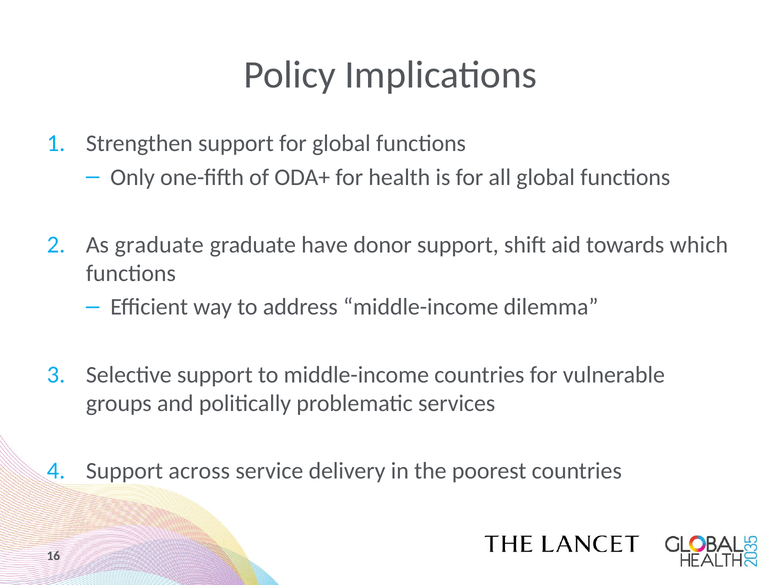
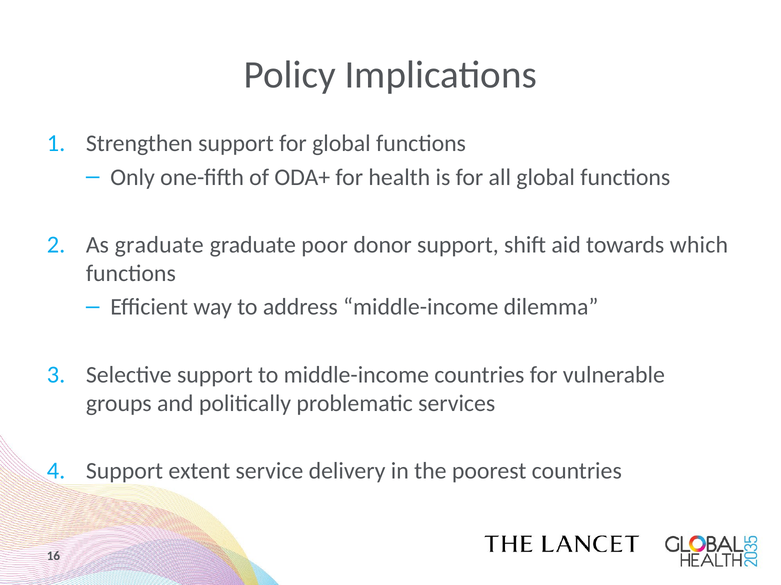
have: have -> poor (325, 245)
across: across -> extent (199, 471)
